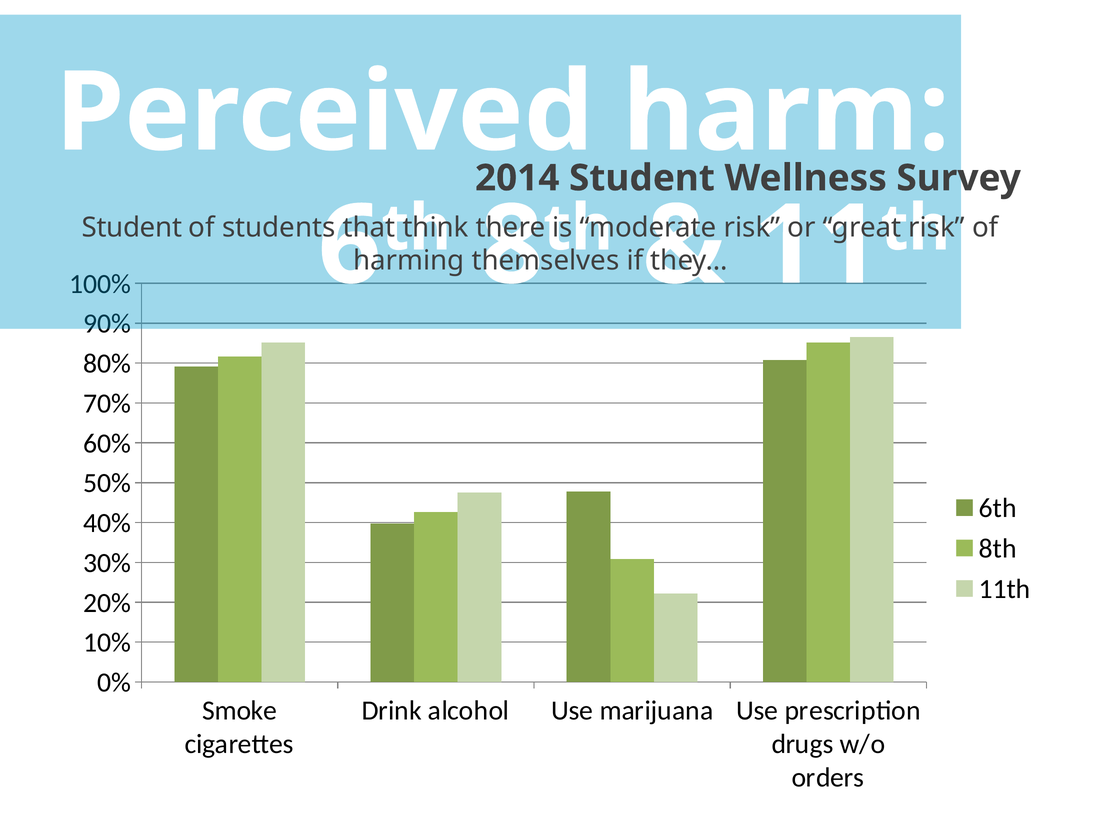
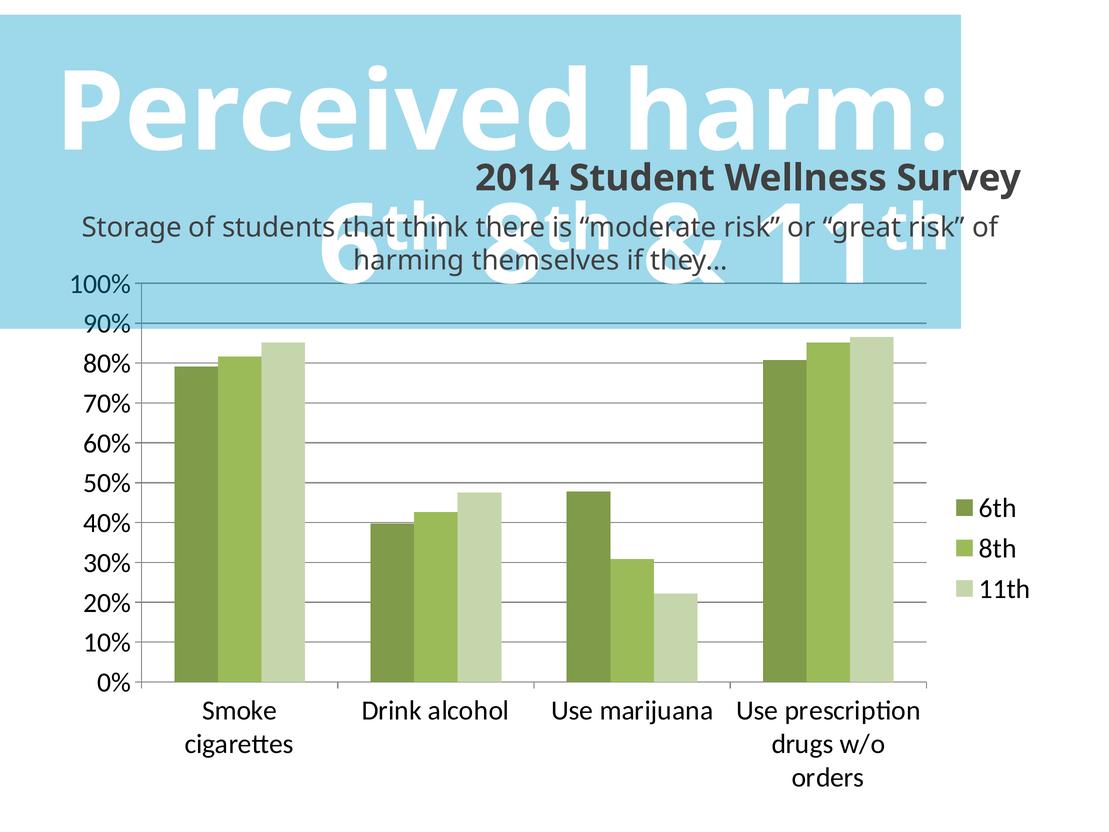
Student: Student -> Storage (132, 227)
